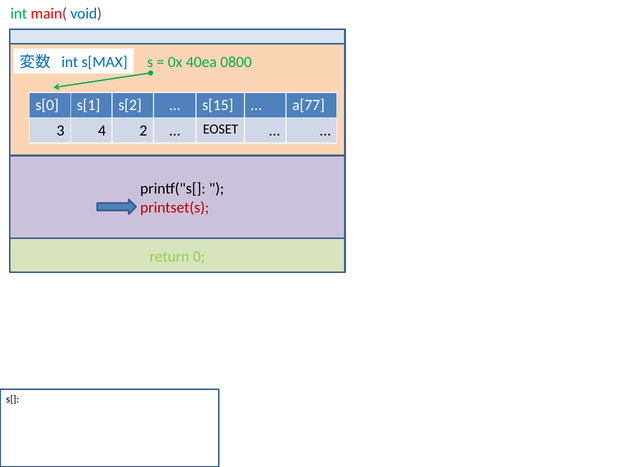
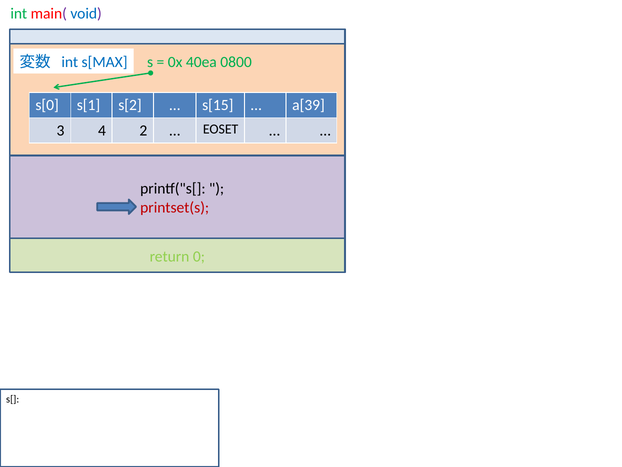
a[77: a[77 -> a[39 (309, 105)
